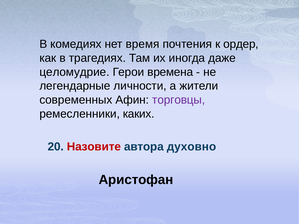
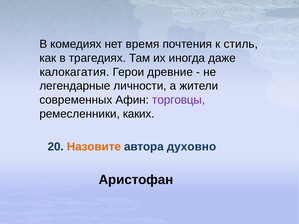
ордер: ордер -> стиль (241, 44)
целомудрие: целомудрие -> калокагатия (74, 72)
времена: времена -> древние (170, 72)
Назовите colour: red -> orange (94, 147)
